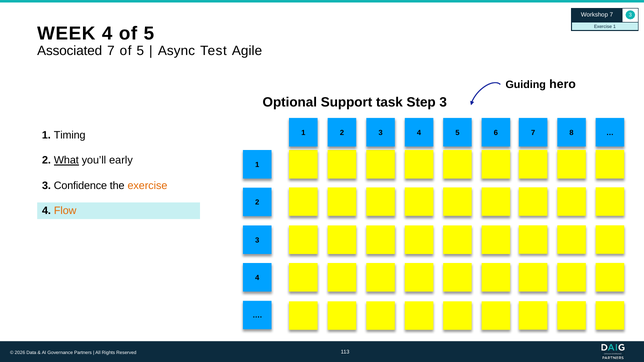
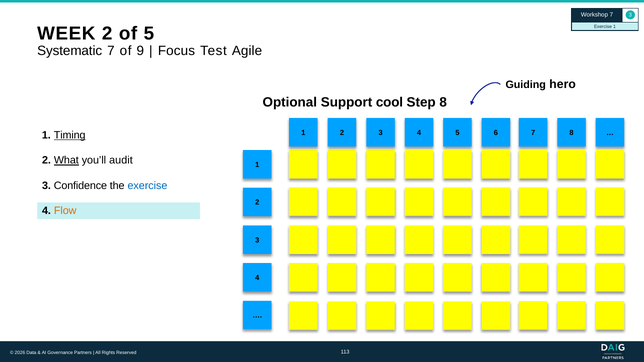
WEEK 4: 4 -> 2 (107, 33)
Associated: Associated -> Systematic (70, 51)
7 of 5: 5 -> 9 (140, 51)
Async: Async -> Focus (176, 51)
task: task -> cool (389, 102)
Step 3: 3 -> 8 (443, 102)
Timing underline: none -> present (70, 135)
early: early -> audit (121, 160)
exercise colour: orange -> blue (147, 186)
